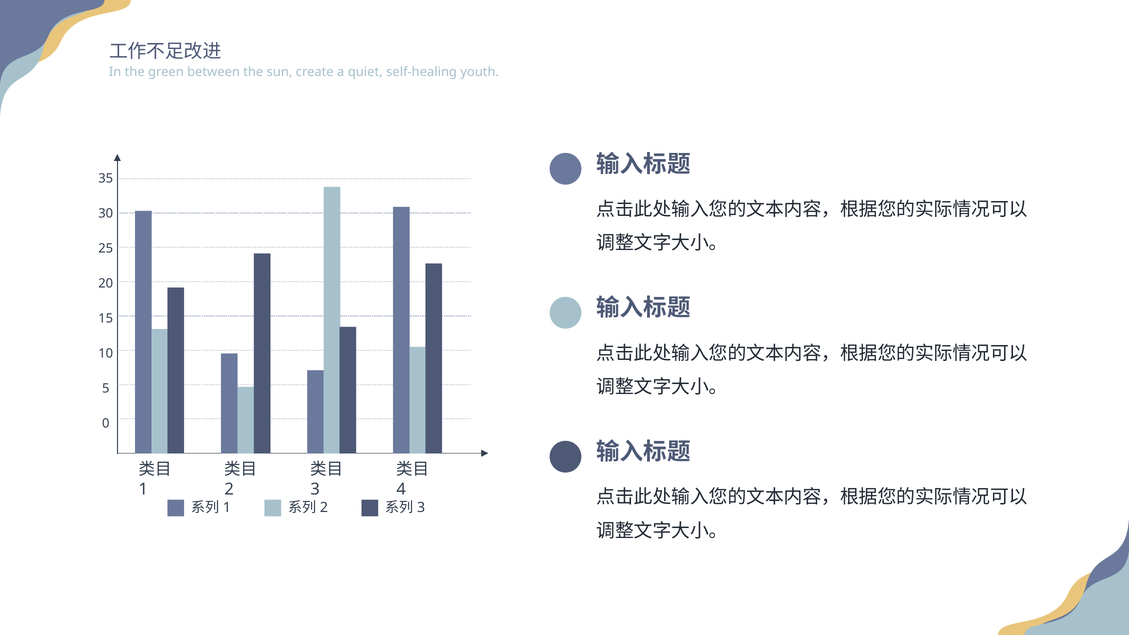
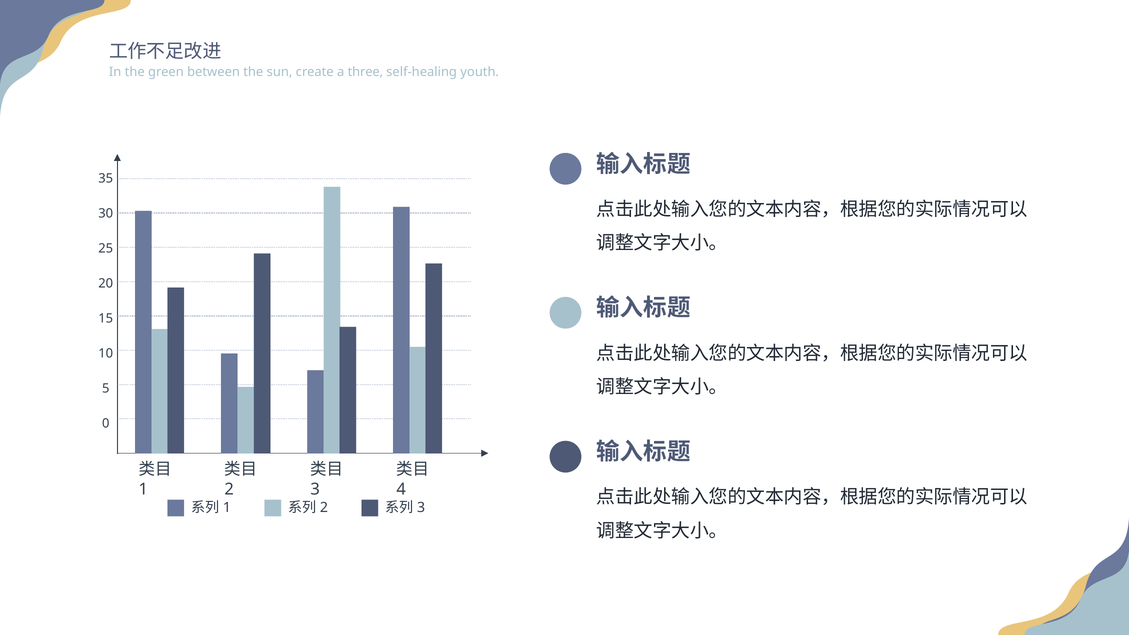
quiet: quiet -> three (365, 72)
